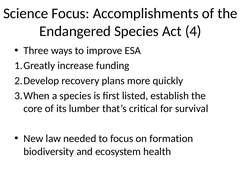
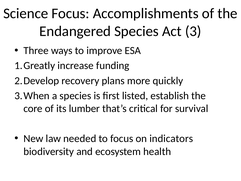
4: 4 -> 3 (193, 31)
formation: formation -> indicators (171, 138)
